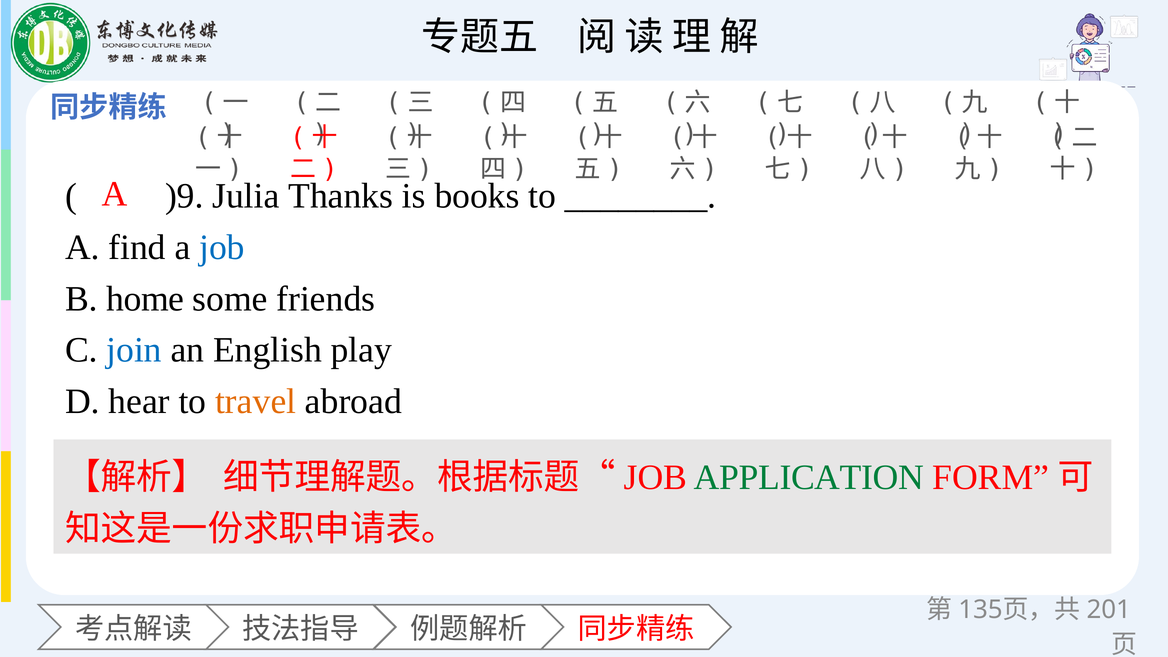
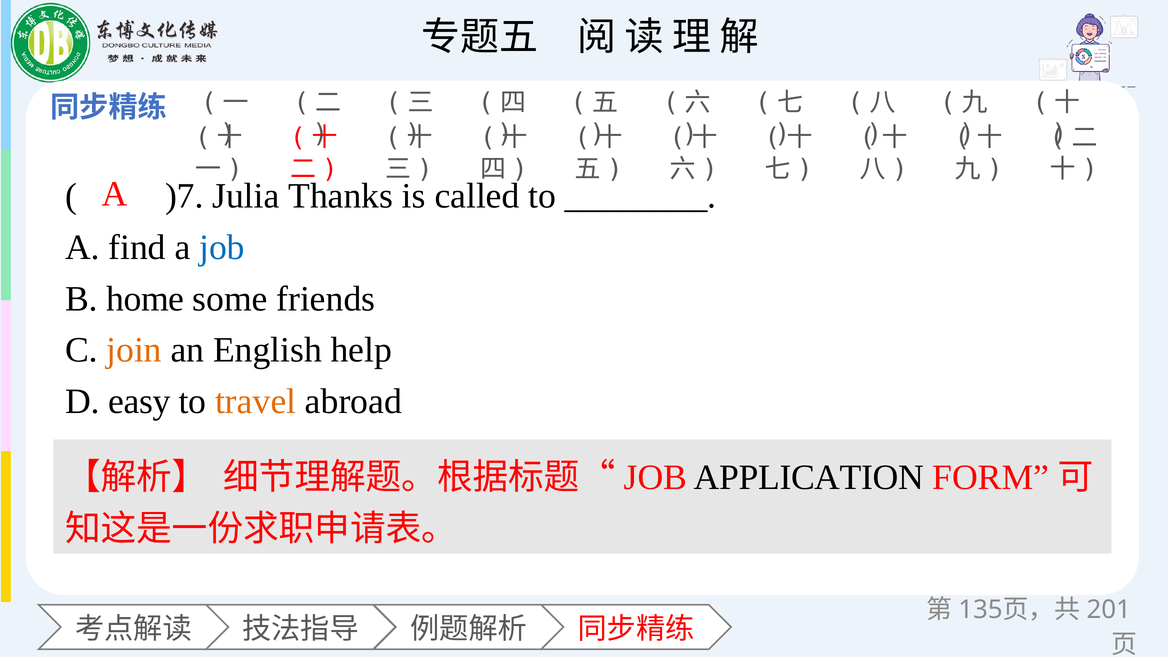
)9: )9 -> )7 (184, 196)
books: books -> called (477, 196)
join colour: blue -> orange (134, 350)
play: play -> help (361, 350)
hear: hear -> easy (139, 402)
APPLICATION colour: green -> black (809, 478)
